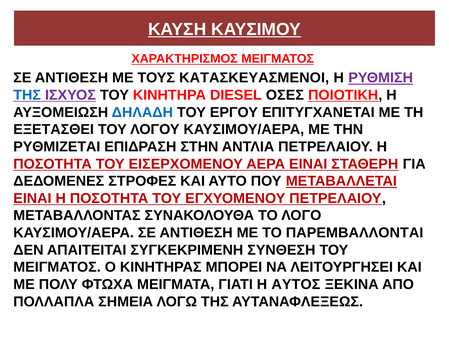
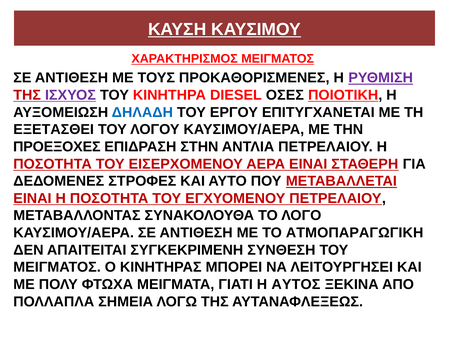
ΚΑΤΑΣΚΕΥΑΣΜΕΝΟΙ: ΚΑΤΑΣΚΕΥΑΣΜΕΝΟΙ -> ΠΡΟΚΑΘΟΡΙΣΜΕΝΕΣ (254, 78)
ΤΗΣ colour: blue -> red (27, 95)
ΡΥΘΜΙΖΕΤΑΙ: ΡΥΘΜΙΖΕΤΑΙ -> ΠΡΟΕΞΟΧΕΣ (57, 147)
ΠΑΡΕΜΒΑΛΛΟΝΤΑΙ: ΠΑΡΕΜΒΑΛΛΟΝΤΑΙ -> ΑΤΜΟΠΑΡΑΓΩΓΙΚΗ (355, 233)
